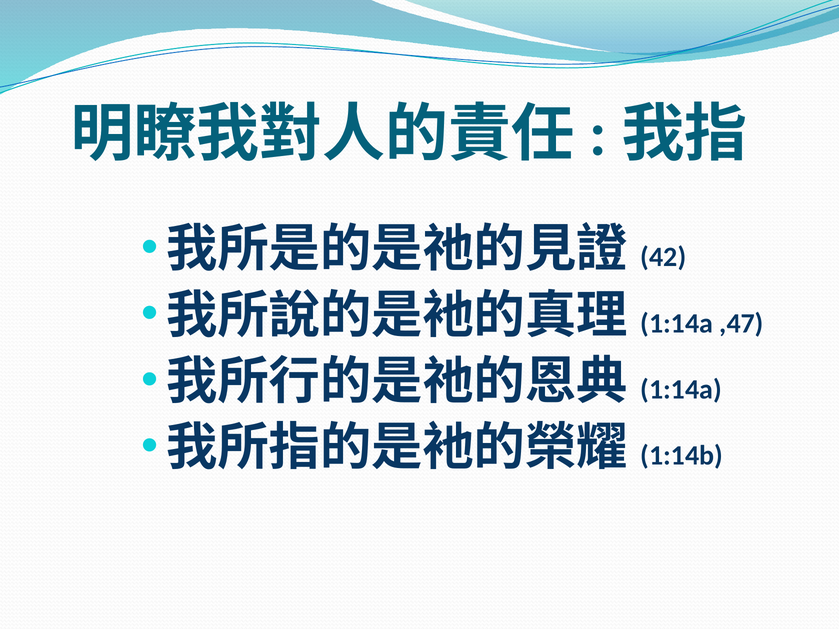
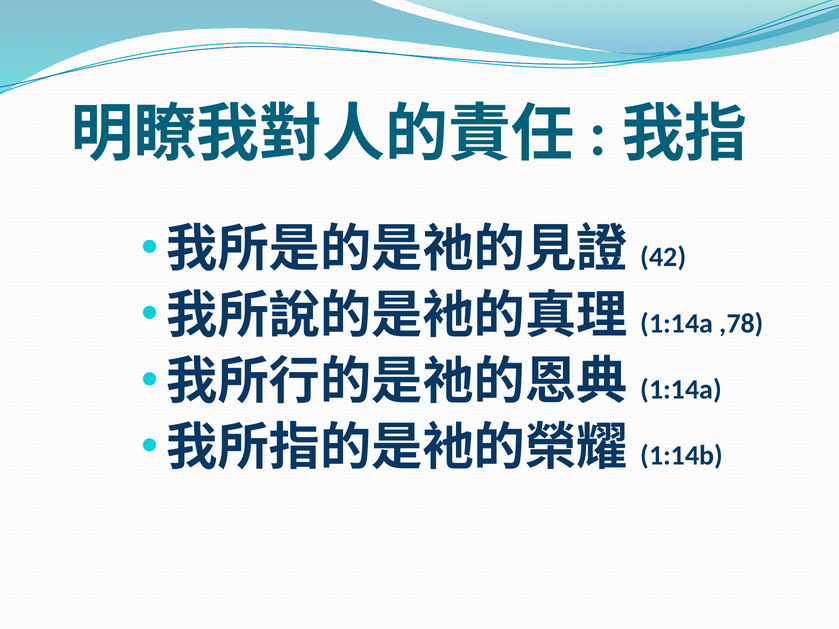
,47: ,47 -> ,78 (742, 323)
